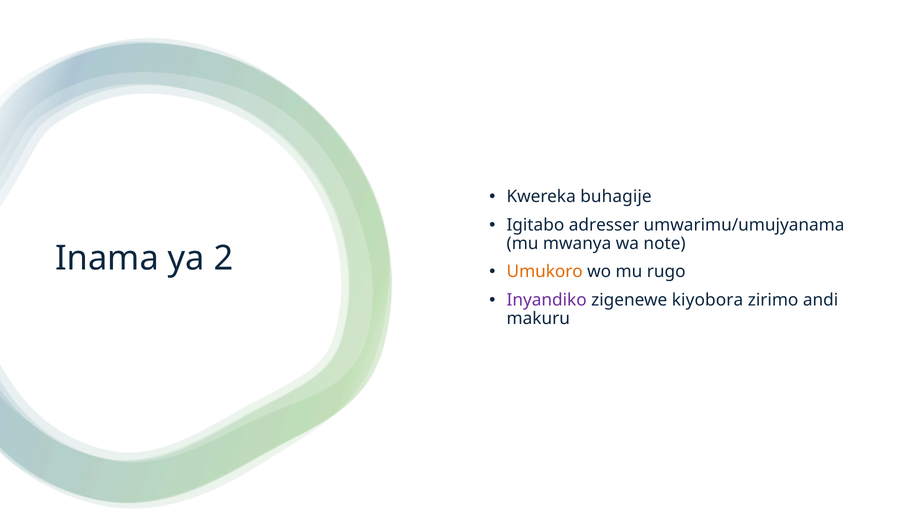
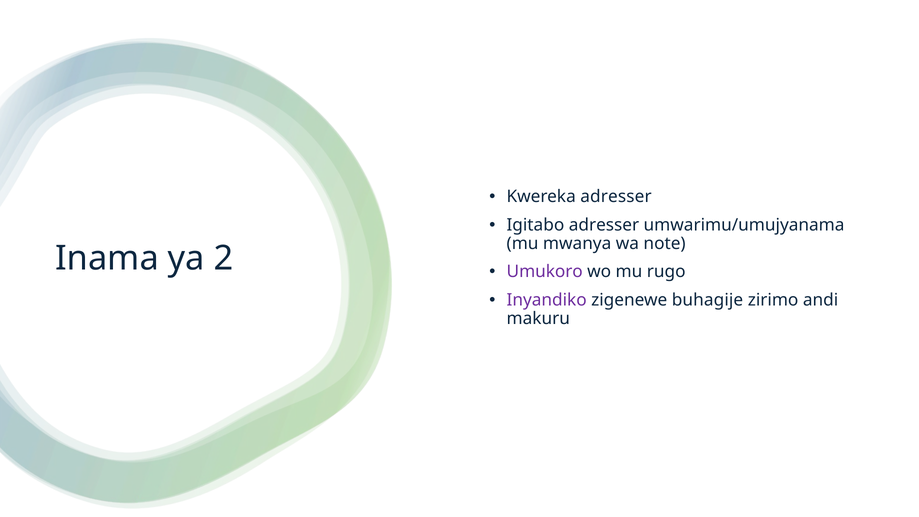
Kwereka buhagije: buhagije -> adresser (616, 197)
Umukoro colour: orange -> purple (545, 272)
kiyobora: kiyobora -> buhagije (707, 300)
